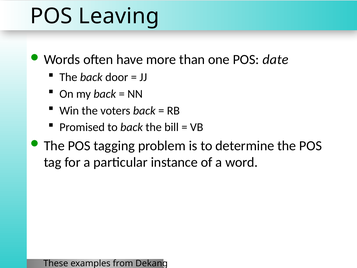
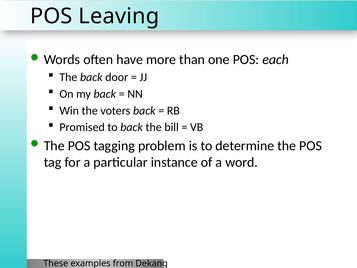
date: date -> each (276, 60)
